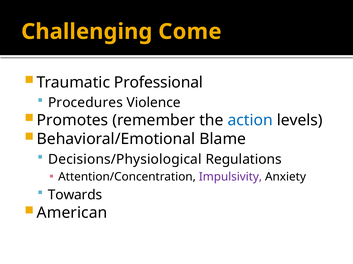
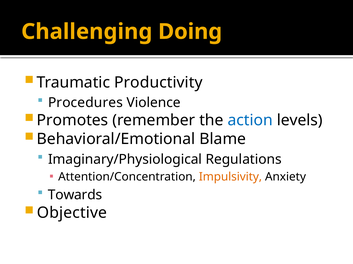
Come: Come -> Doing (190, 32)
Professional: Professional -> Productivity (158, 83)
Decisions/Physiological: Decisions/Physiological -> Imaginary/Physiological (125, 160)
Impulsivity colour: purple -> orange (230, 177)
American: American -> Objective (72, 213)
